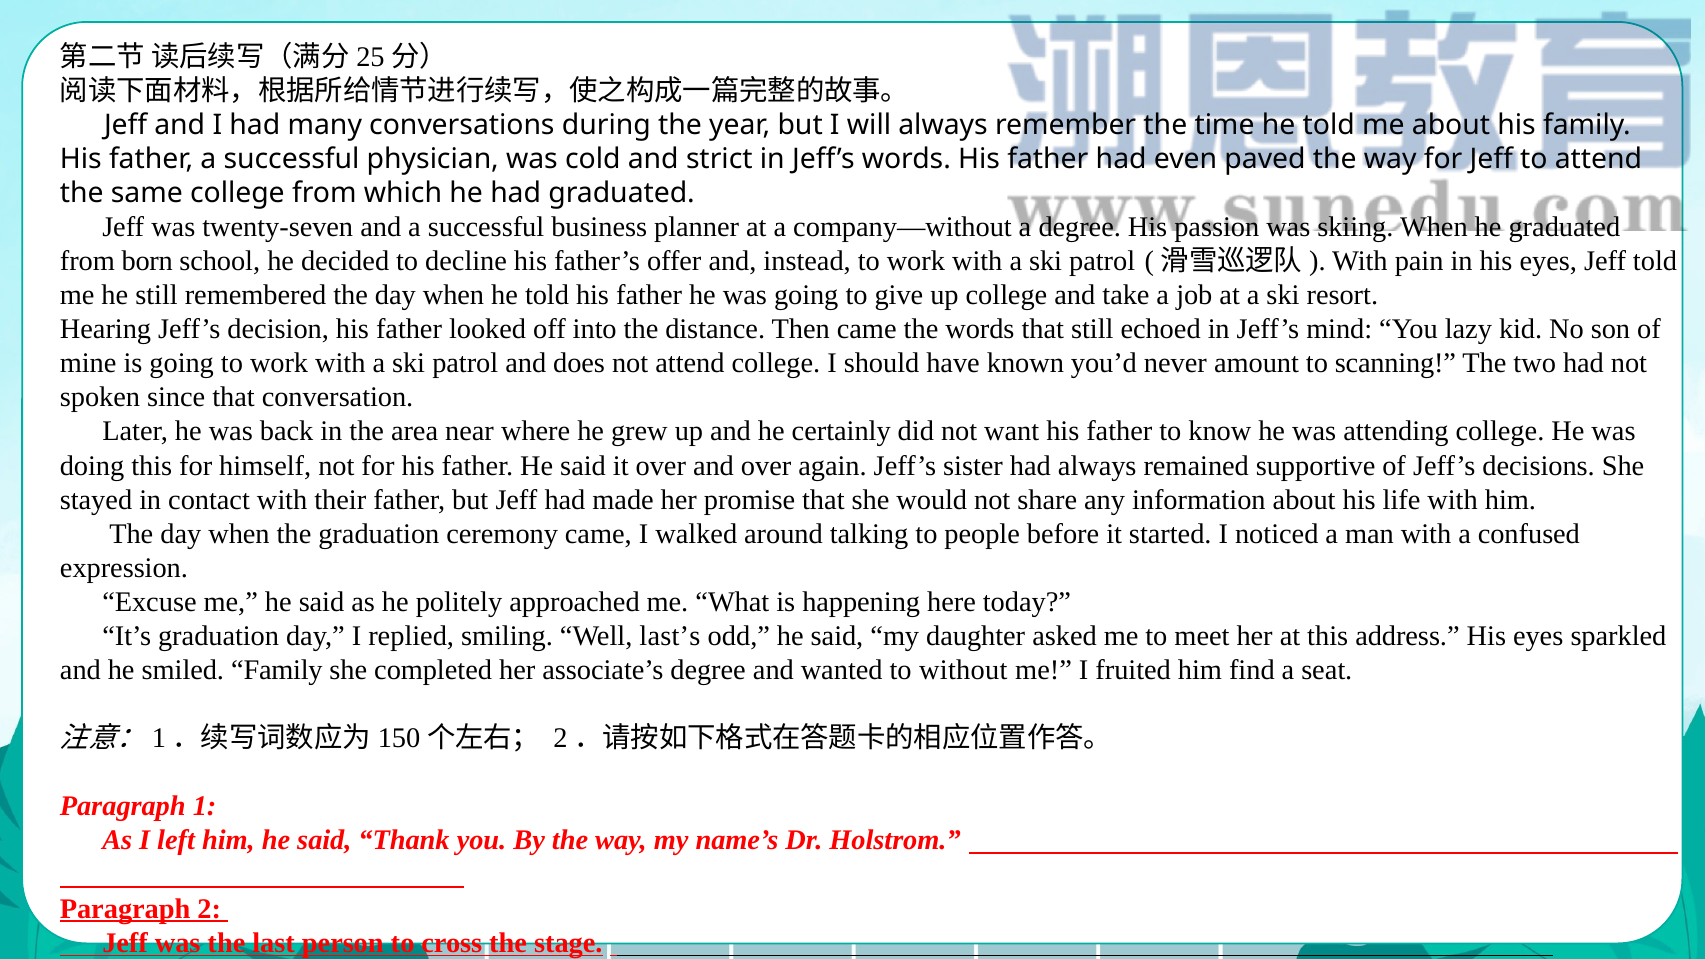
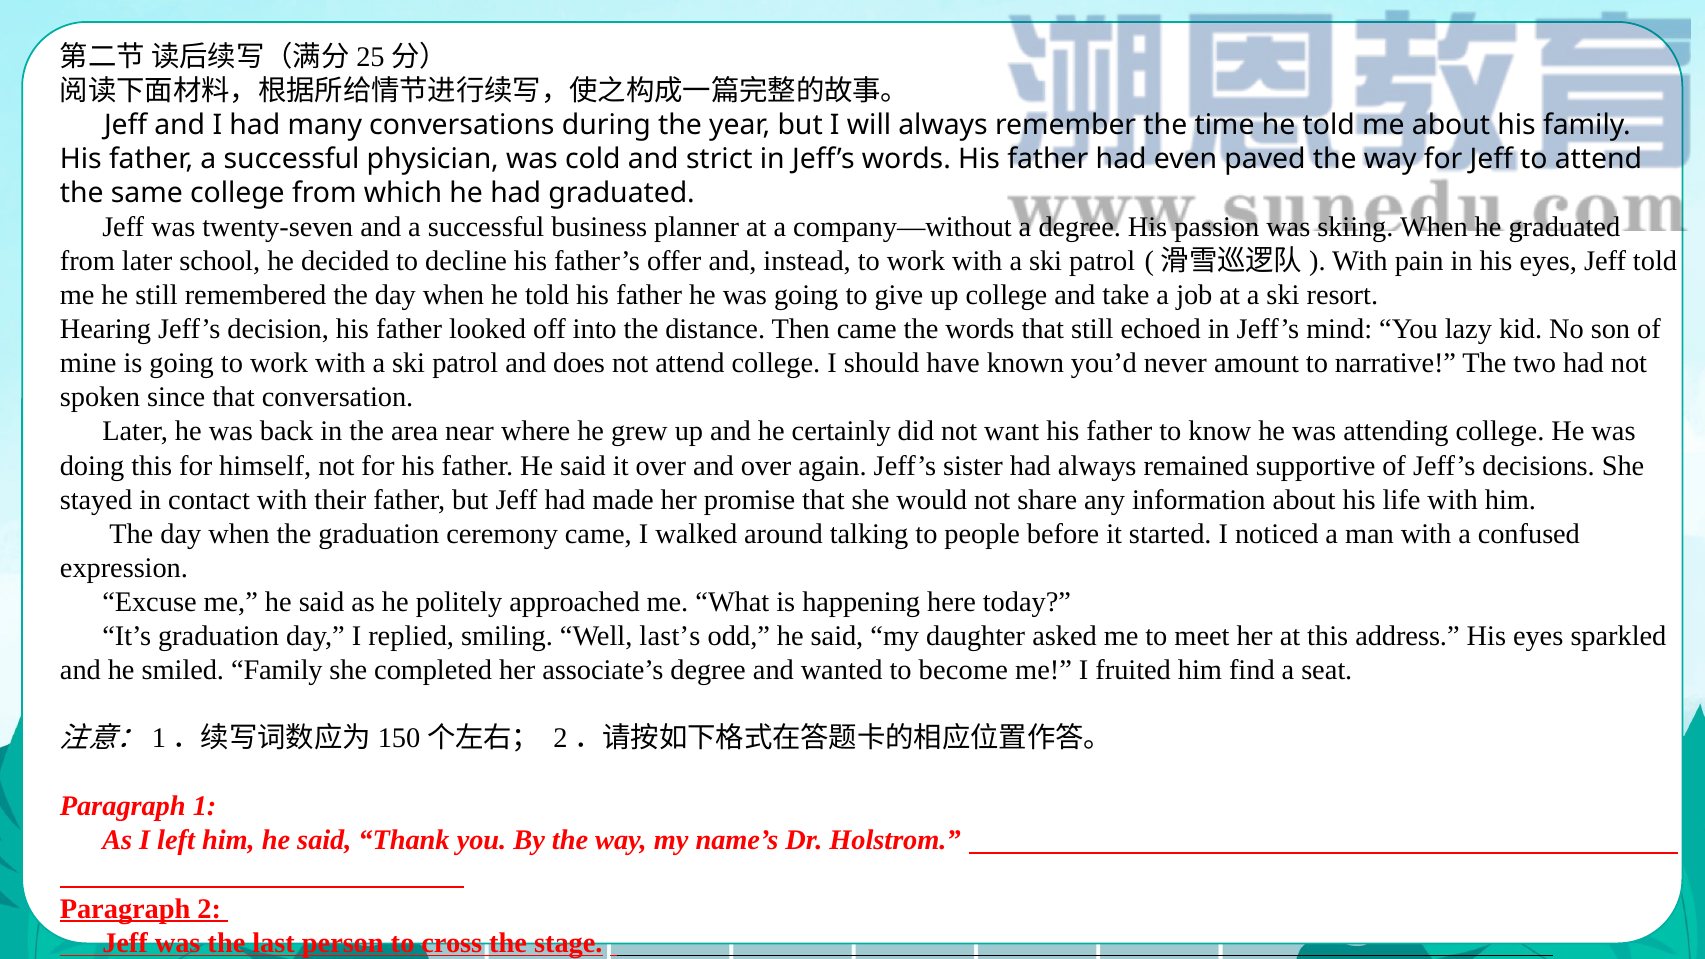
from born: born -> later (147, 261)
scanning: scanning -> narrative (1395, 363)
without: without -> become (963, 670)
